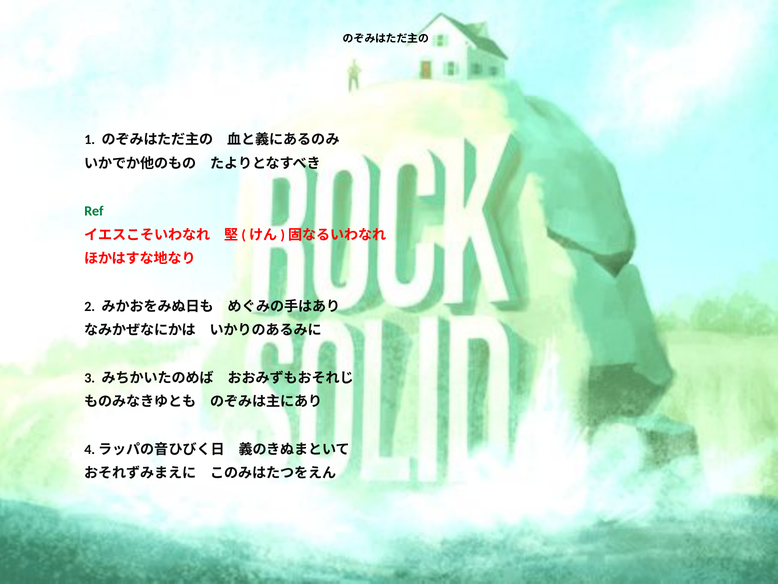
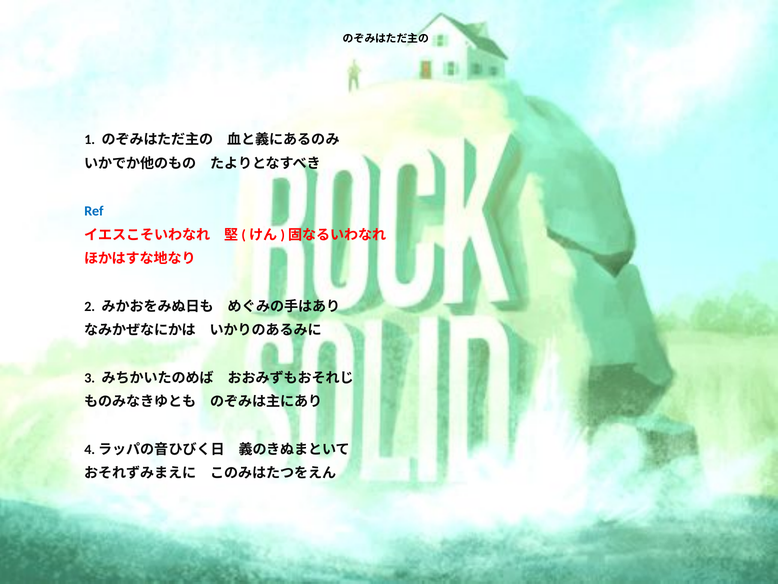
Ref colour: green -> blue (94, 211)
